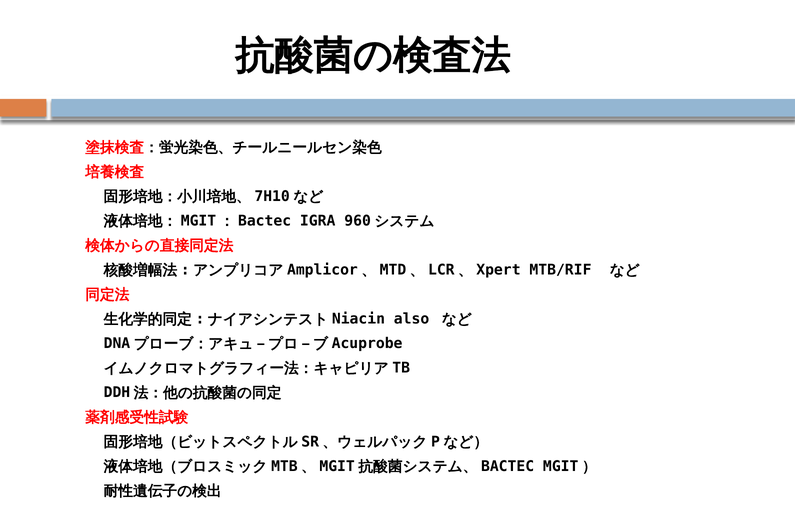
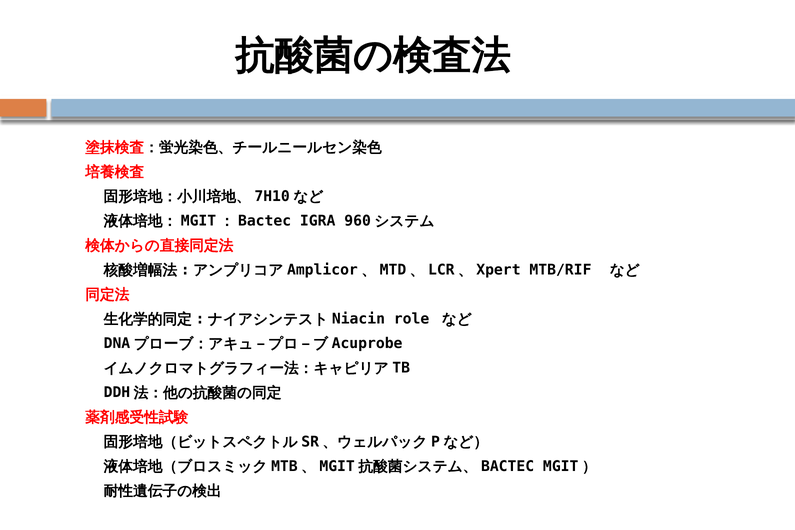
also: also -> role (412, 319)
